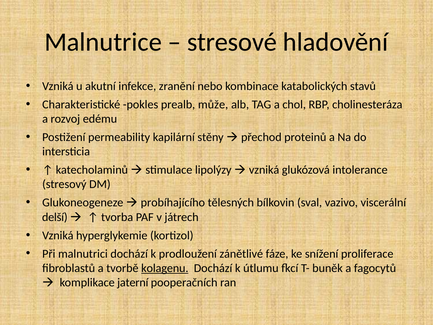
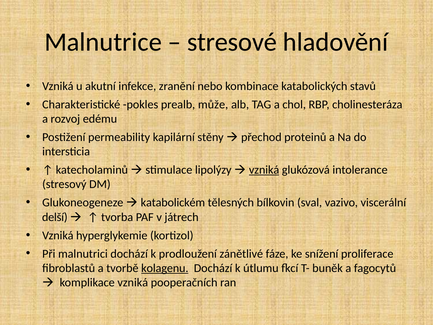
vzniká underline: none -> present (264, 170)
probíhajícího: probíhajícího -> katabolickém (173, 202)
komplikace jaterní: jaterní -> vzniká (133, 282)
